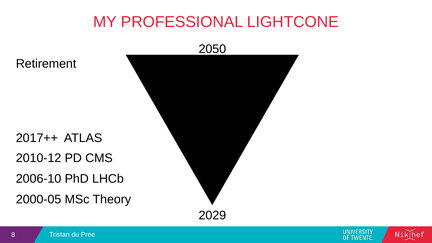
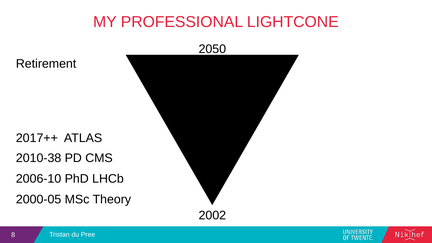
2010-12: 2010-12 -> 2010-38 (39, 158)
2029: 2029 -> 2002 (212, 215)
